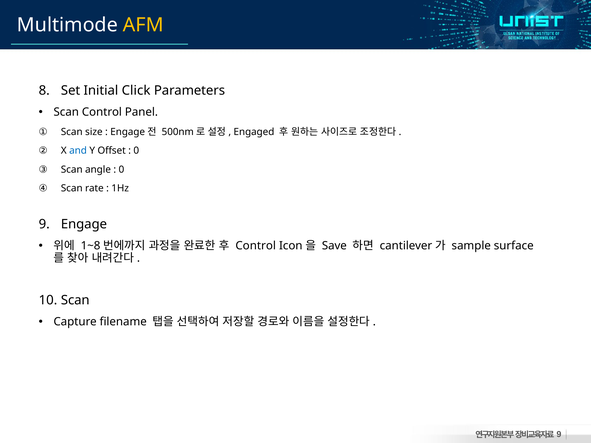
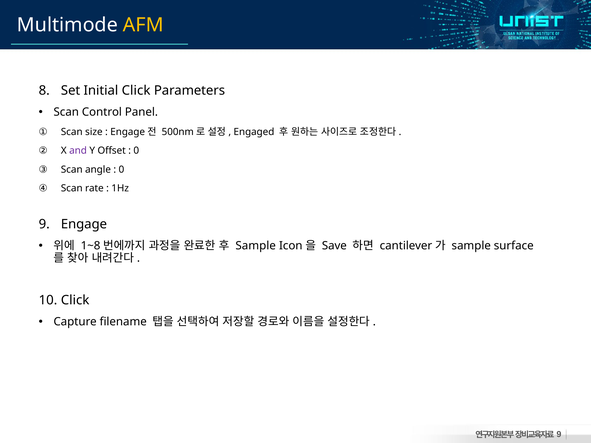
and colour: blue -> purple (78, 151)
Control: Control -> Sample (256, 246)
Scan: Scan -> Click (75, 300)
